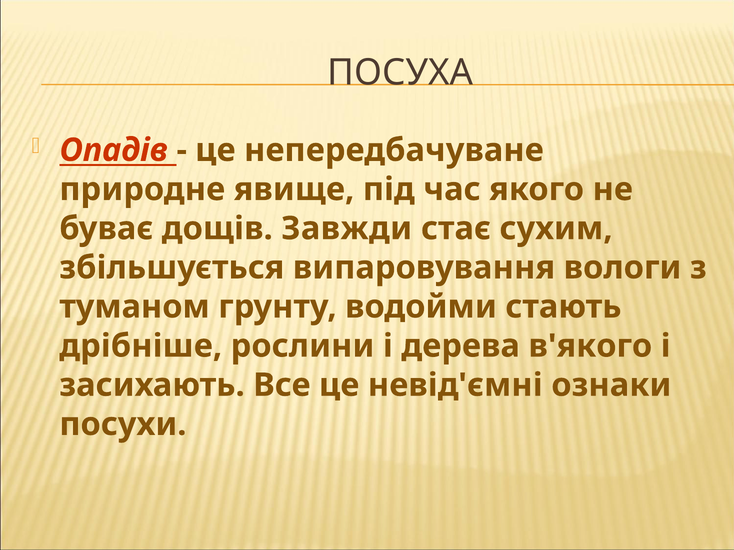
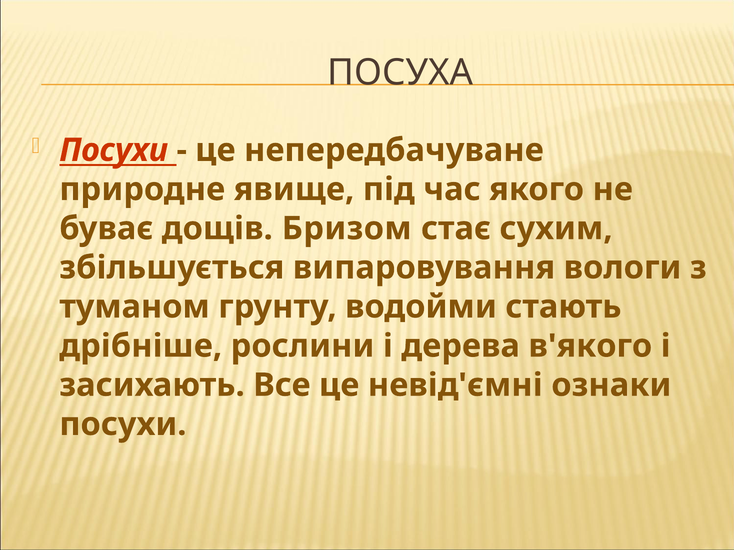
Опадів: Опадів -> Посухи (114, 150)
Завжди: Завжди -> Бризом (347, 229)
